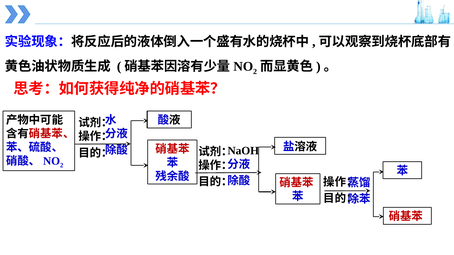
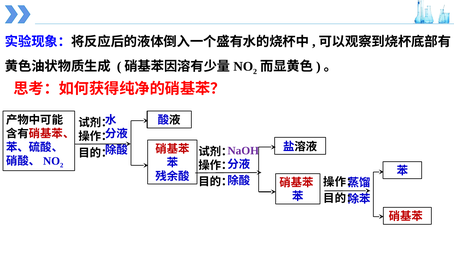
NaOH colour: black -> purple (243, 151)
